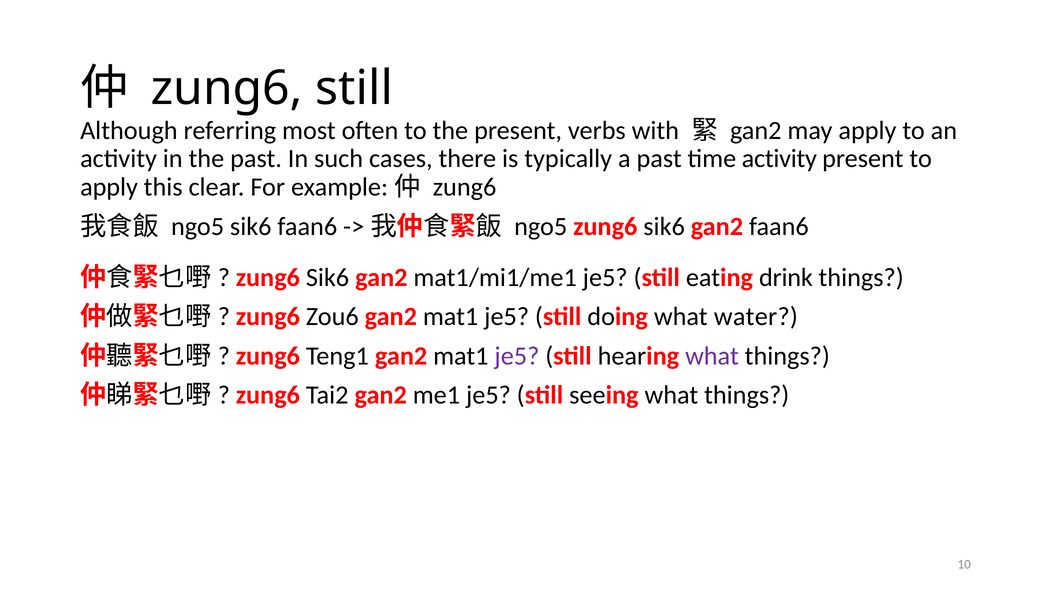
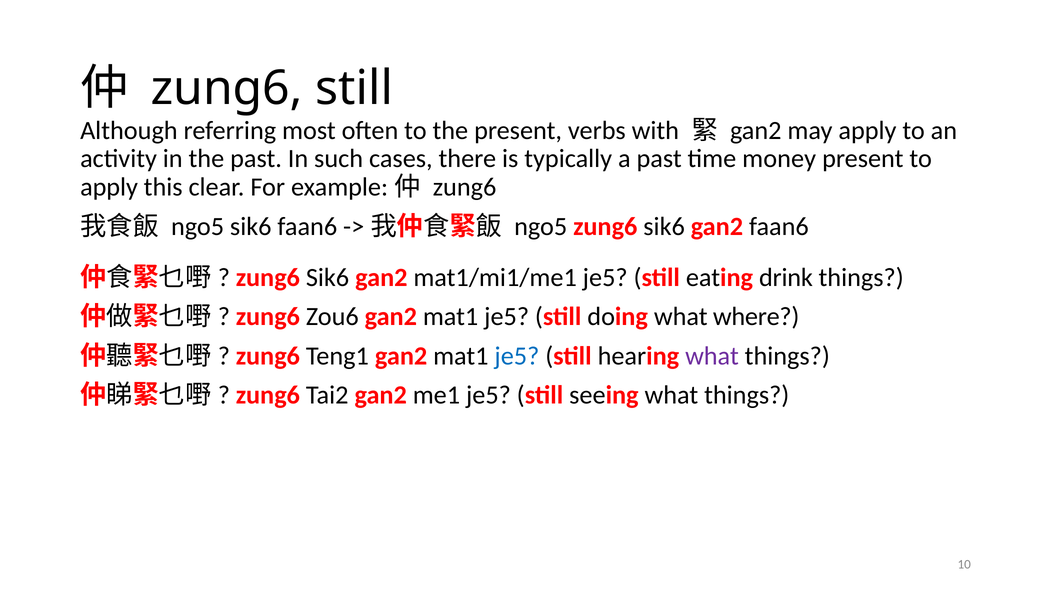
time activity: activity -> money (779, 159)
water: water -> where (756, 317)
je5 colour: purple -> blue (517, 356)
